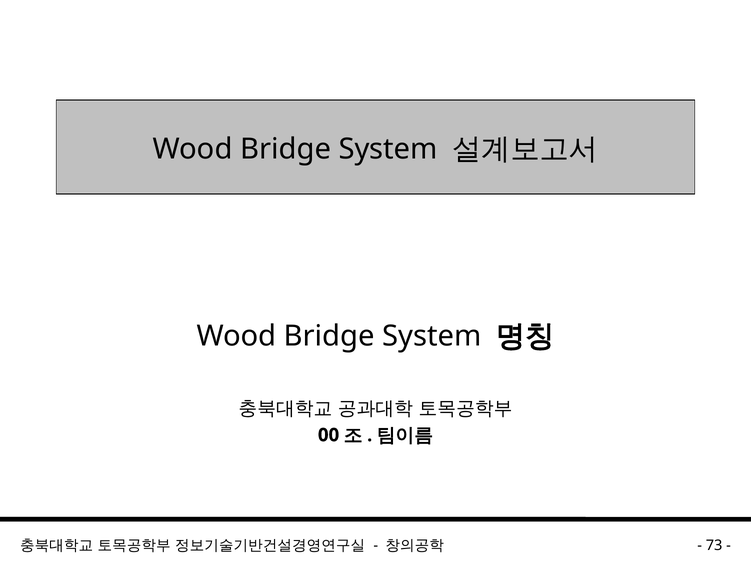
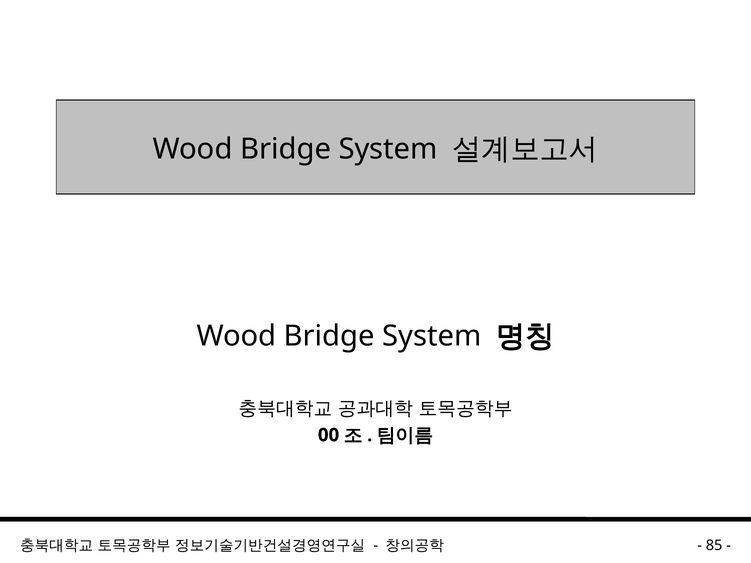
73: 73 -> 85 (714, 546)
